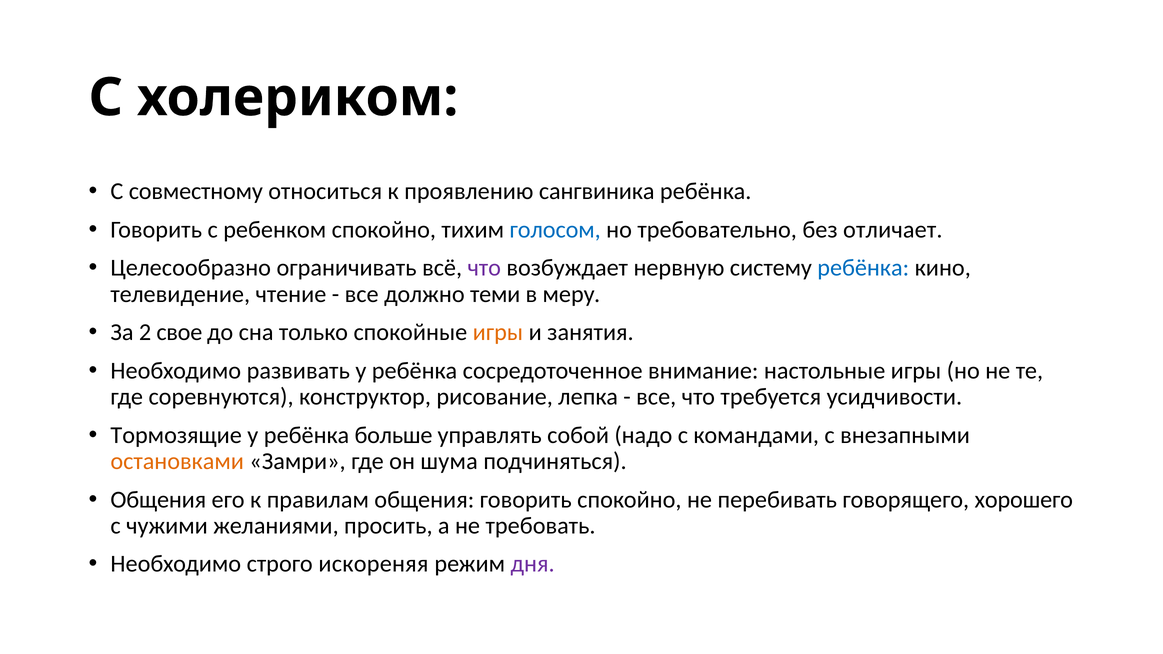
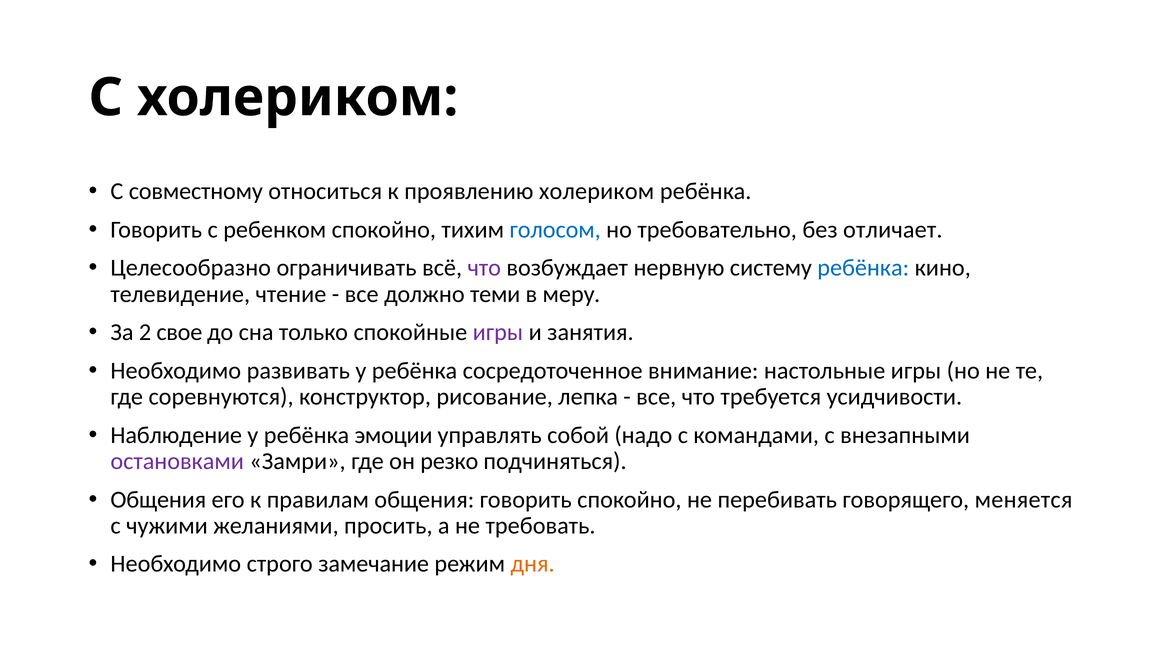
проявлению сангвиника: сангвиника -> холериком (597, 191)
игры colour: orange -> purple (498, 332)
Тормозящие: Тормозящие -> Наблюдение (176, 435)
больше: больше -> эмоции (394, 435)
остановками colour: orange -> purple (177, 461)
шума: шума -> резко (449, 461)
хорошего: хорошего -> меняется (1024, 500)
искореняя: искореняя -> замечание (374, 564)
дня colour: purple -> orange (533, 564)
